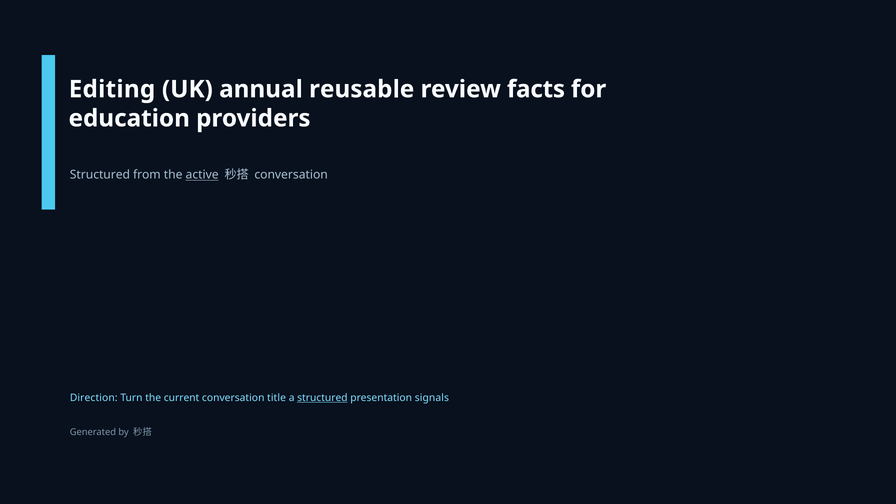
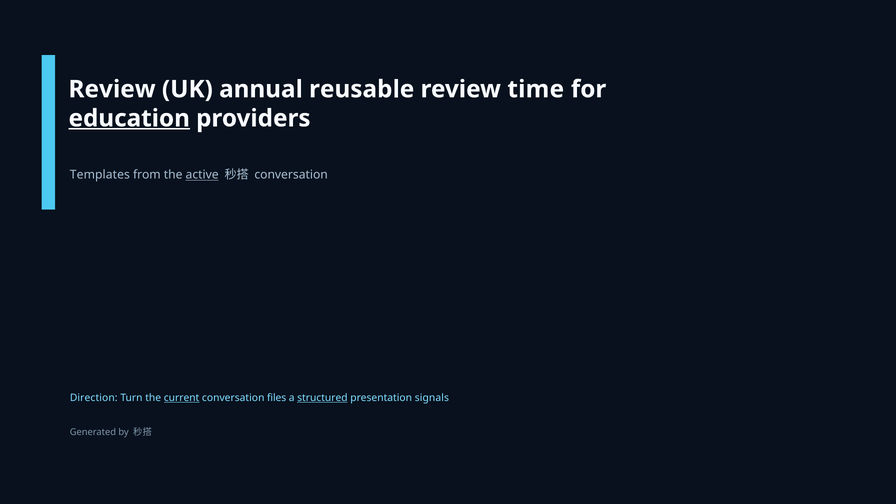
Editing: Editing -> Review (112, 89)
facts: facts -> time (536, 89)
education underline: none -> present (129, 118)
Structured: Structured -> Templates (100, 175)
current underline: none -> present (182, 398)
title: title -> files (277, 398)
